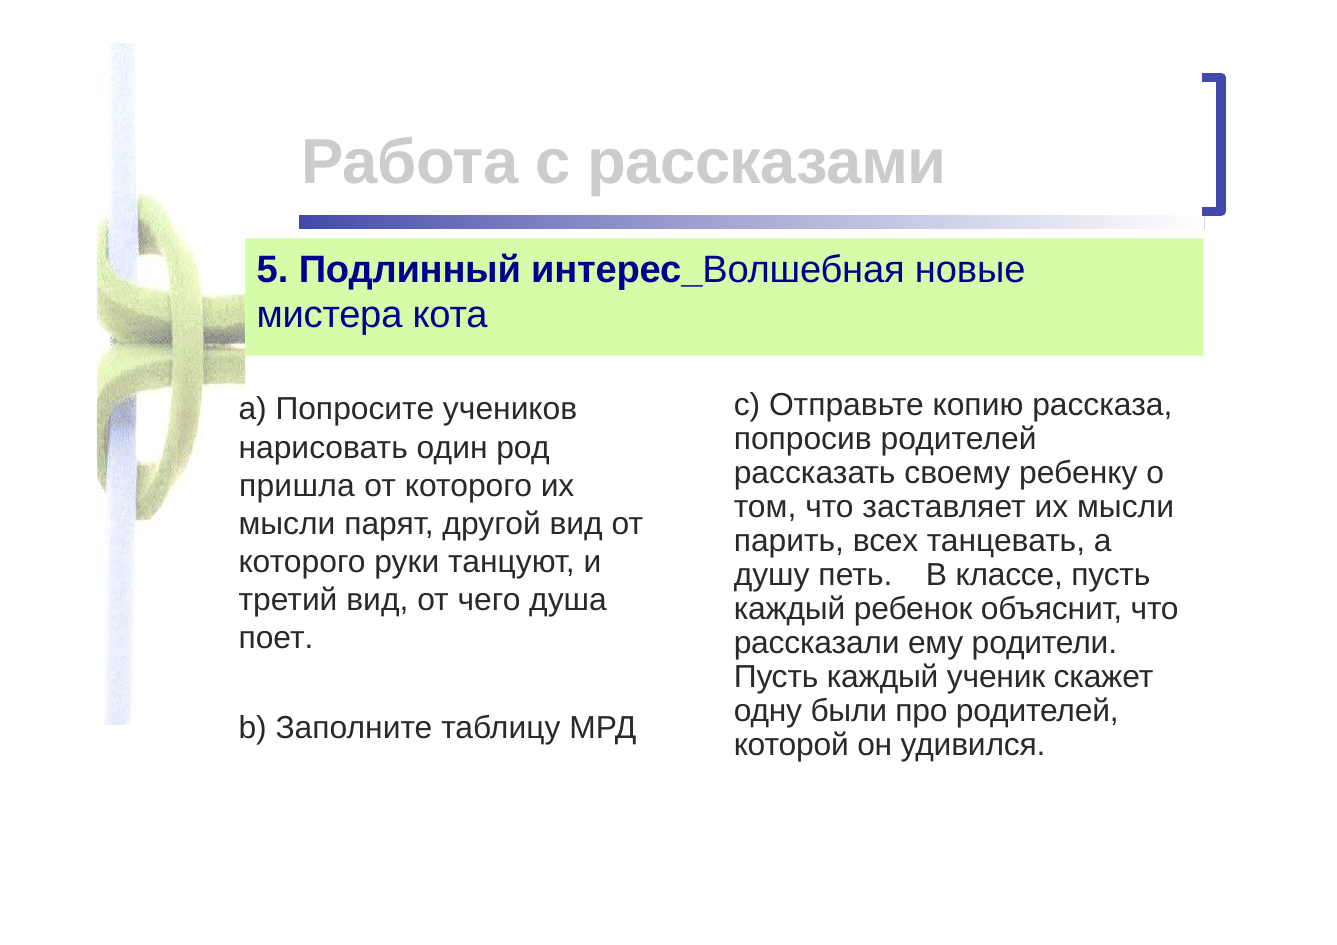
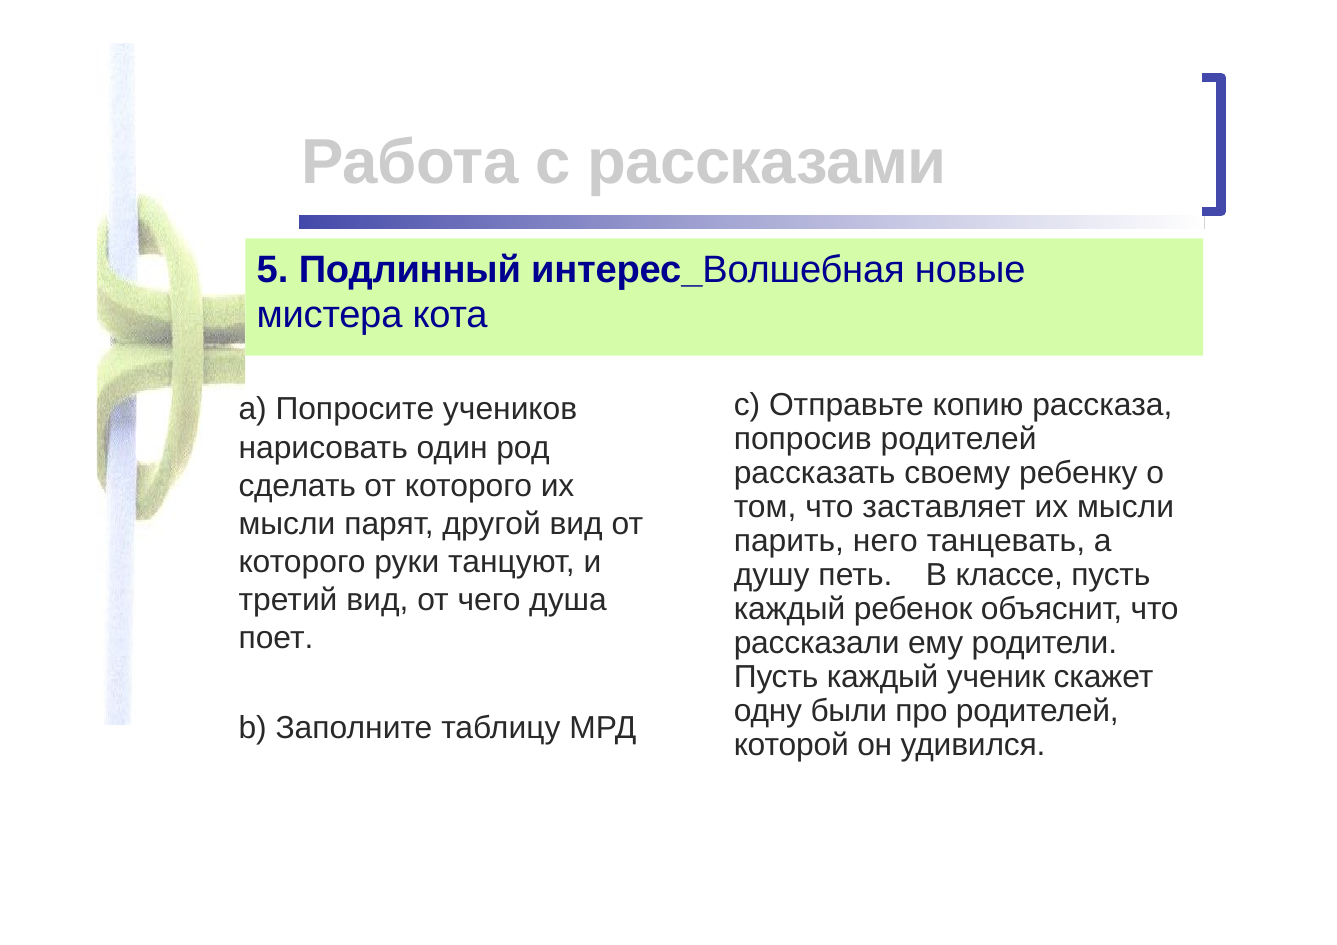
пришла: пришла -> сделать (297, 486)
всех: всех -> него (885, 541)
